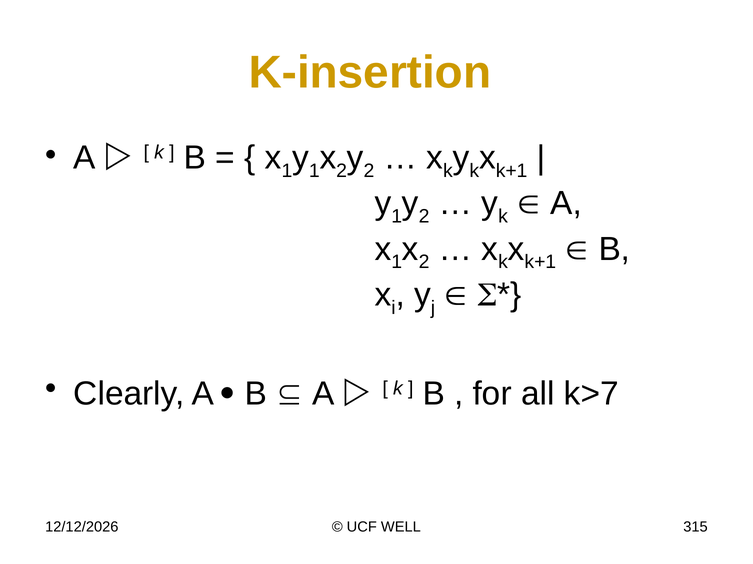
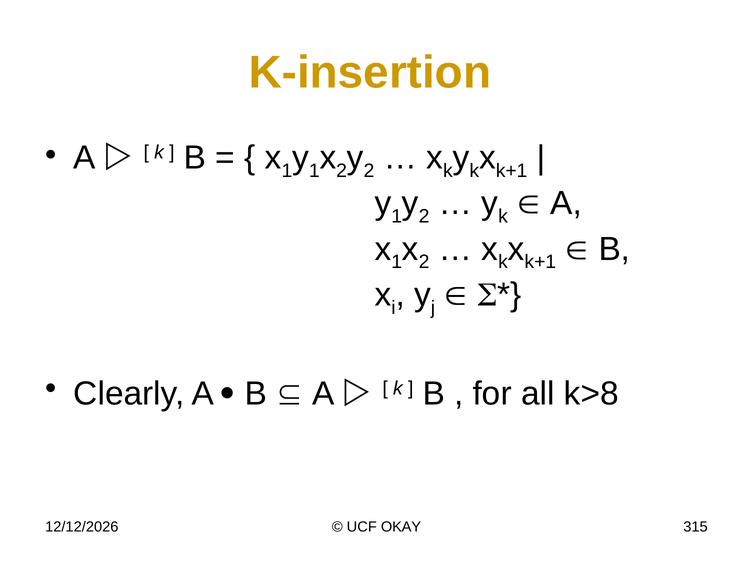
k>7: k>7 -> k>8 (591, 394)
WELL: WELL -> OKAY (401, 528)
